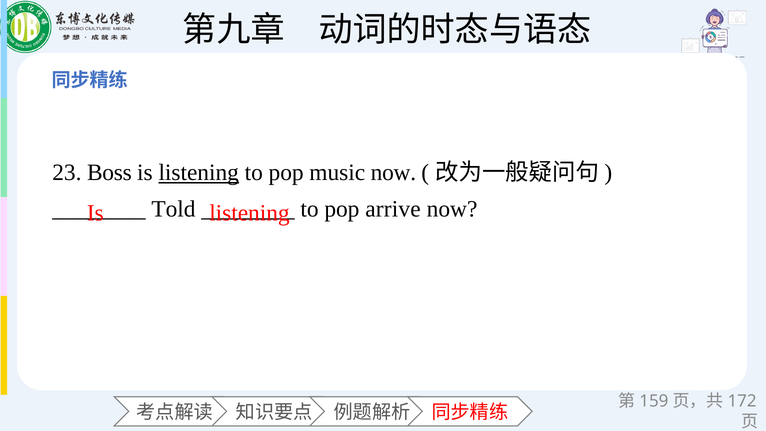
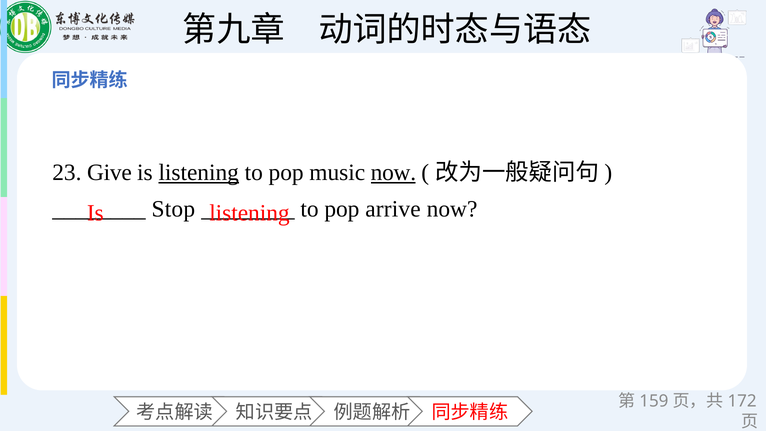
Boss: Boss -> Give (109, 173)
now underline: none -> present (393, 173)
Told: Told -> Stop (173, 209)
